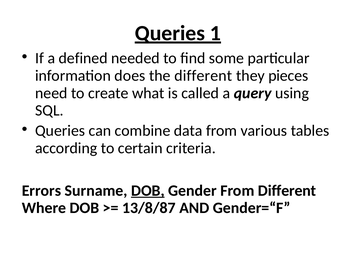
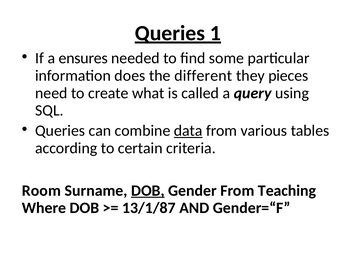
defined: defined -> ensures (83, 58)
data underline: none -> present (188, 131)
Errors: Errors -> Room (41, 191)
From Different: Different -> Teaching (287, 191)
13/8/87: 13/8/87 -> 13/1/87 (149, 208)
